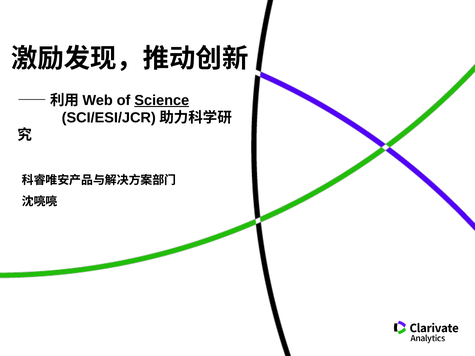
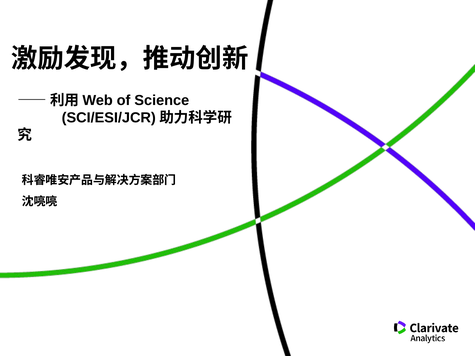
Science underline: present -> none (162, 100)
